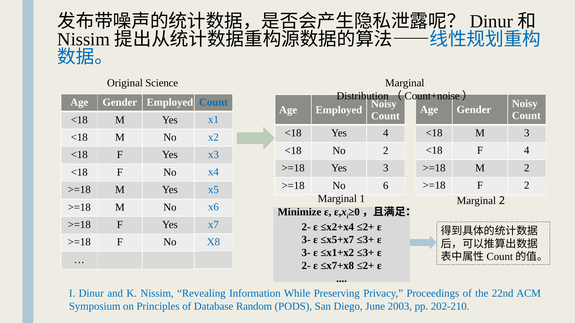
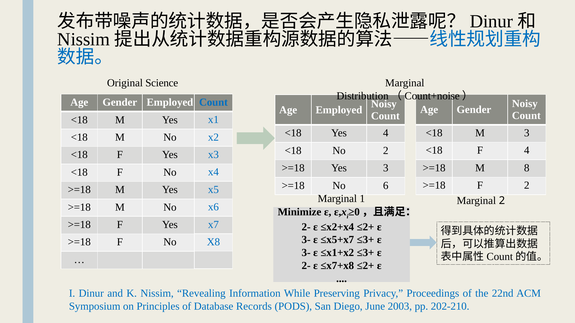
M 2: 2 -> 8 (527, 168)
Random: Random -> Records (254, 307)
